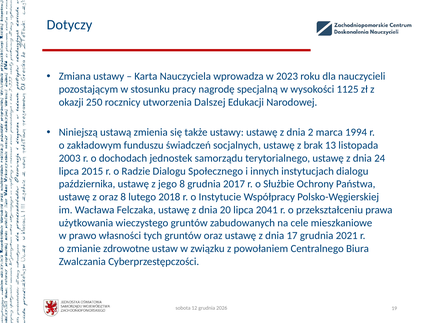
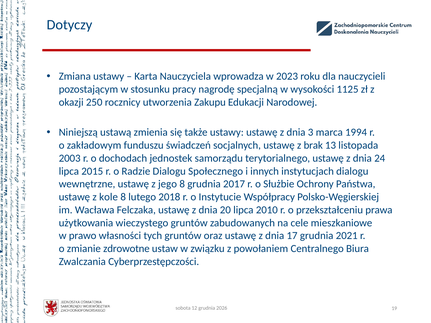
Dalszej: Dalszej -> Zakupu (210, 102)
2: 2 -> 3 (311, 132)
października: października -> wewnętrzne (87, 184)
z oraz: oraz -> kole (109, 197)
2041: 2041 -> 2010 (267, 210)
